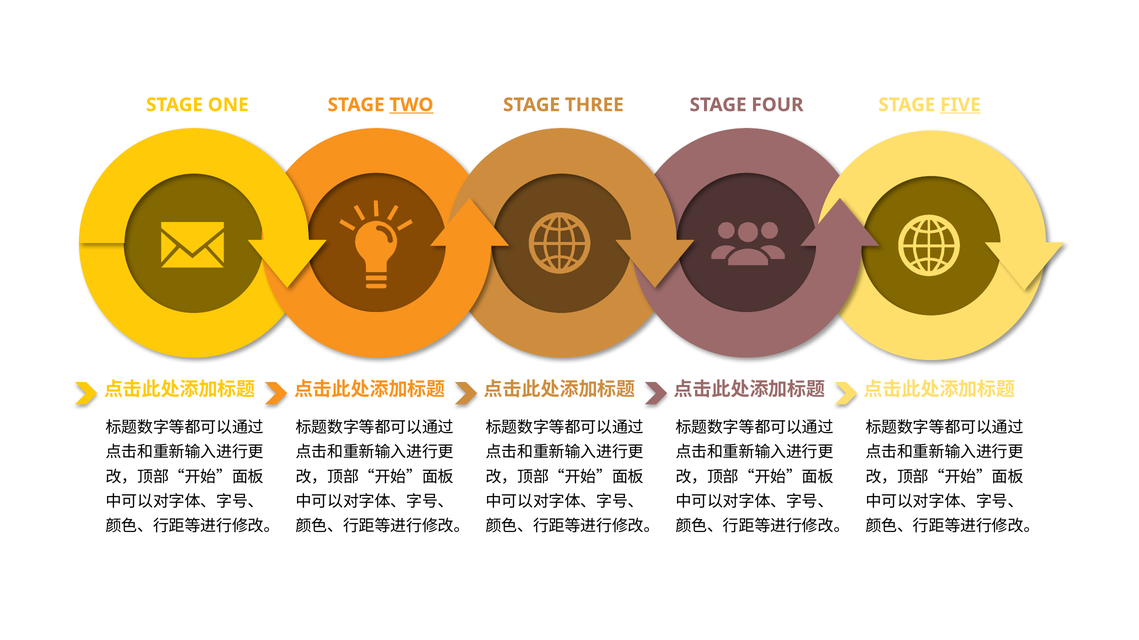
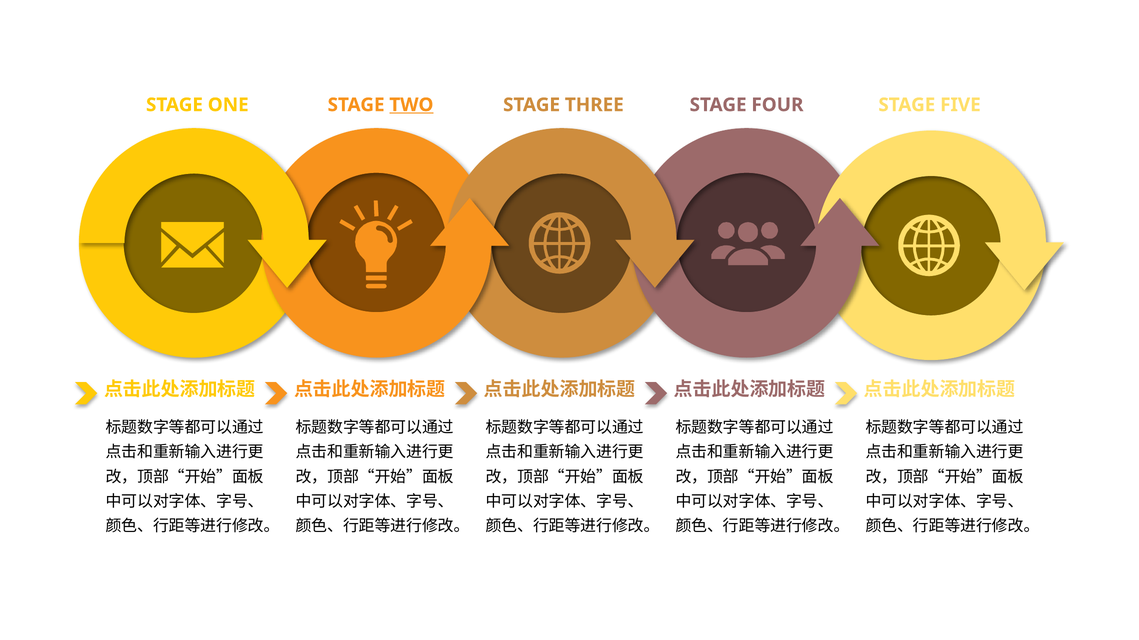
FIVE underline: present -> none (960, 105)
